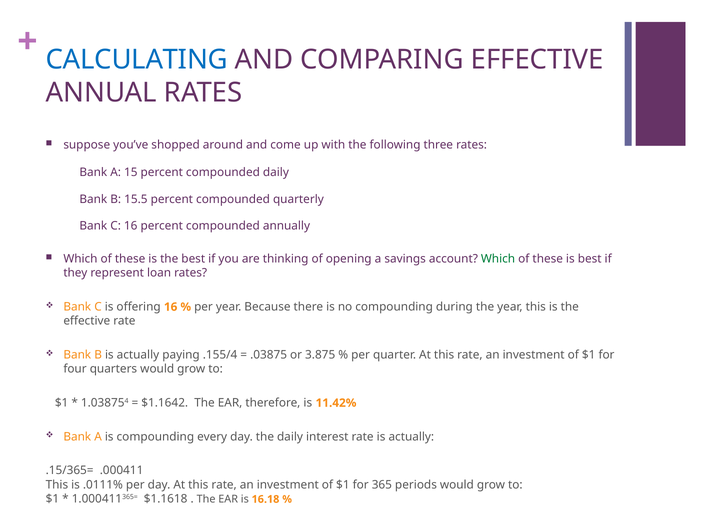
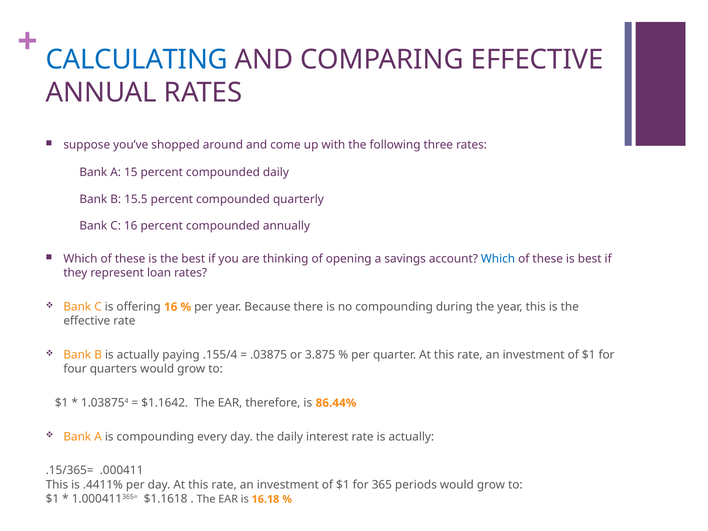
Which colour: green -> blue (498, 259)
11.42%: 11.42% -> 86.44% (336, 403)
.0111%: .0111% -> .4411% (103, 485)
